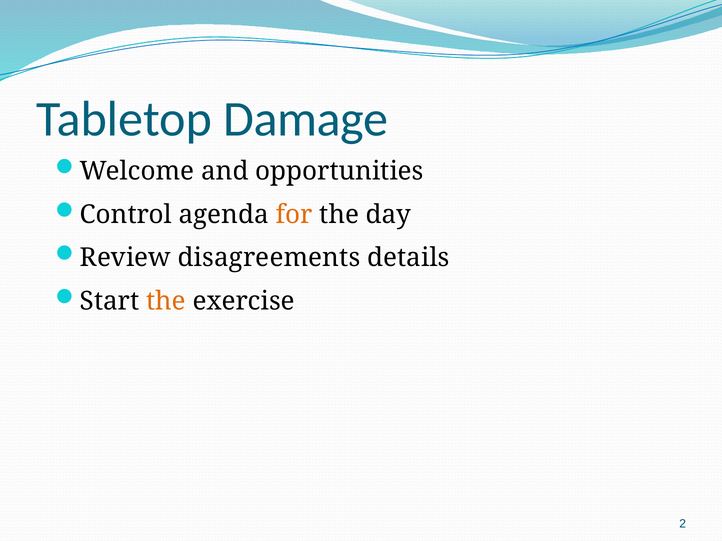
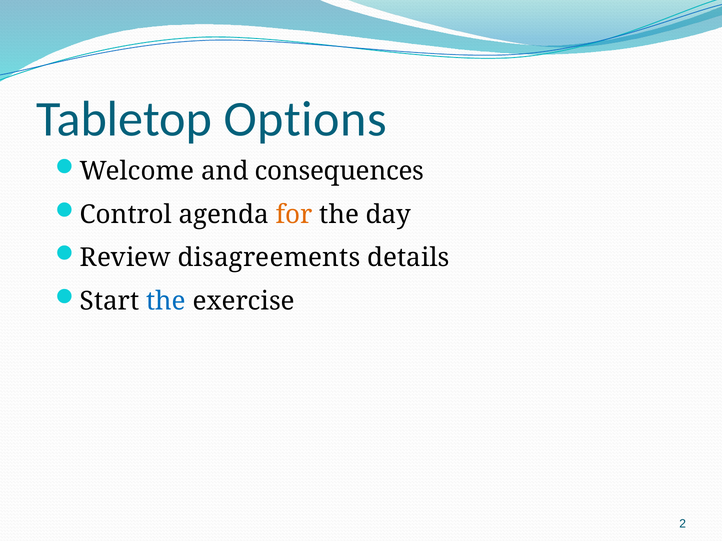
Damage: Damage -> Options (305, 119)
opportunities: opportunities -> consequences (340, 171)
the colour: orange -> blue (166, 301)
